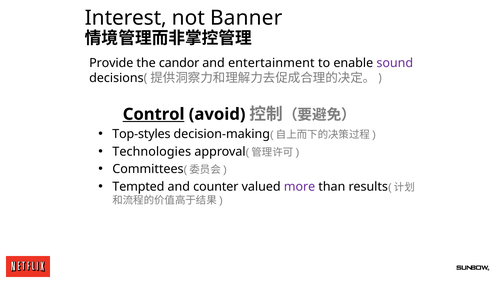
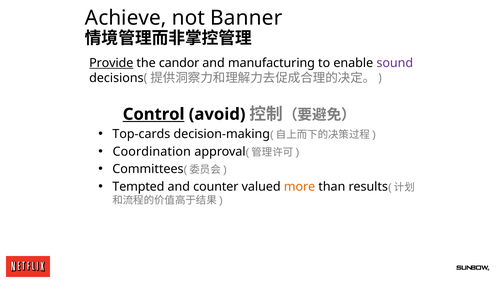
Interest: Interest -> Achieve (126, 18)
Provide underline: none -> present (111, 63)
entertainment: entertainment -> manufacturing (271, 63)
Top-styles: Top-styles -> Top-cards (141, 134)
Technologies: Technologies -> Coordination (152, 151)
more colour: purple -> orange (300, 186)
